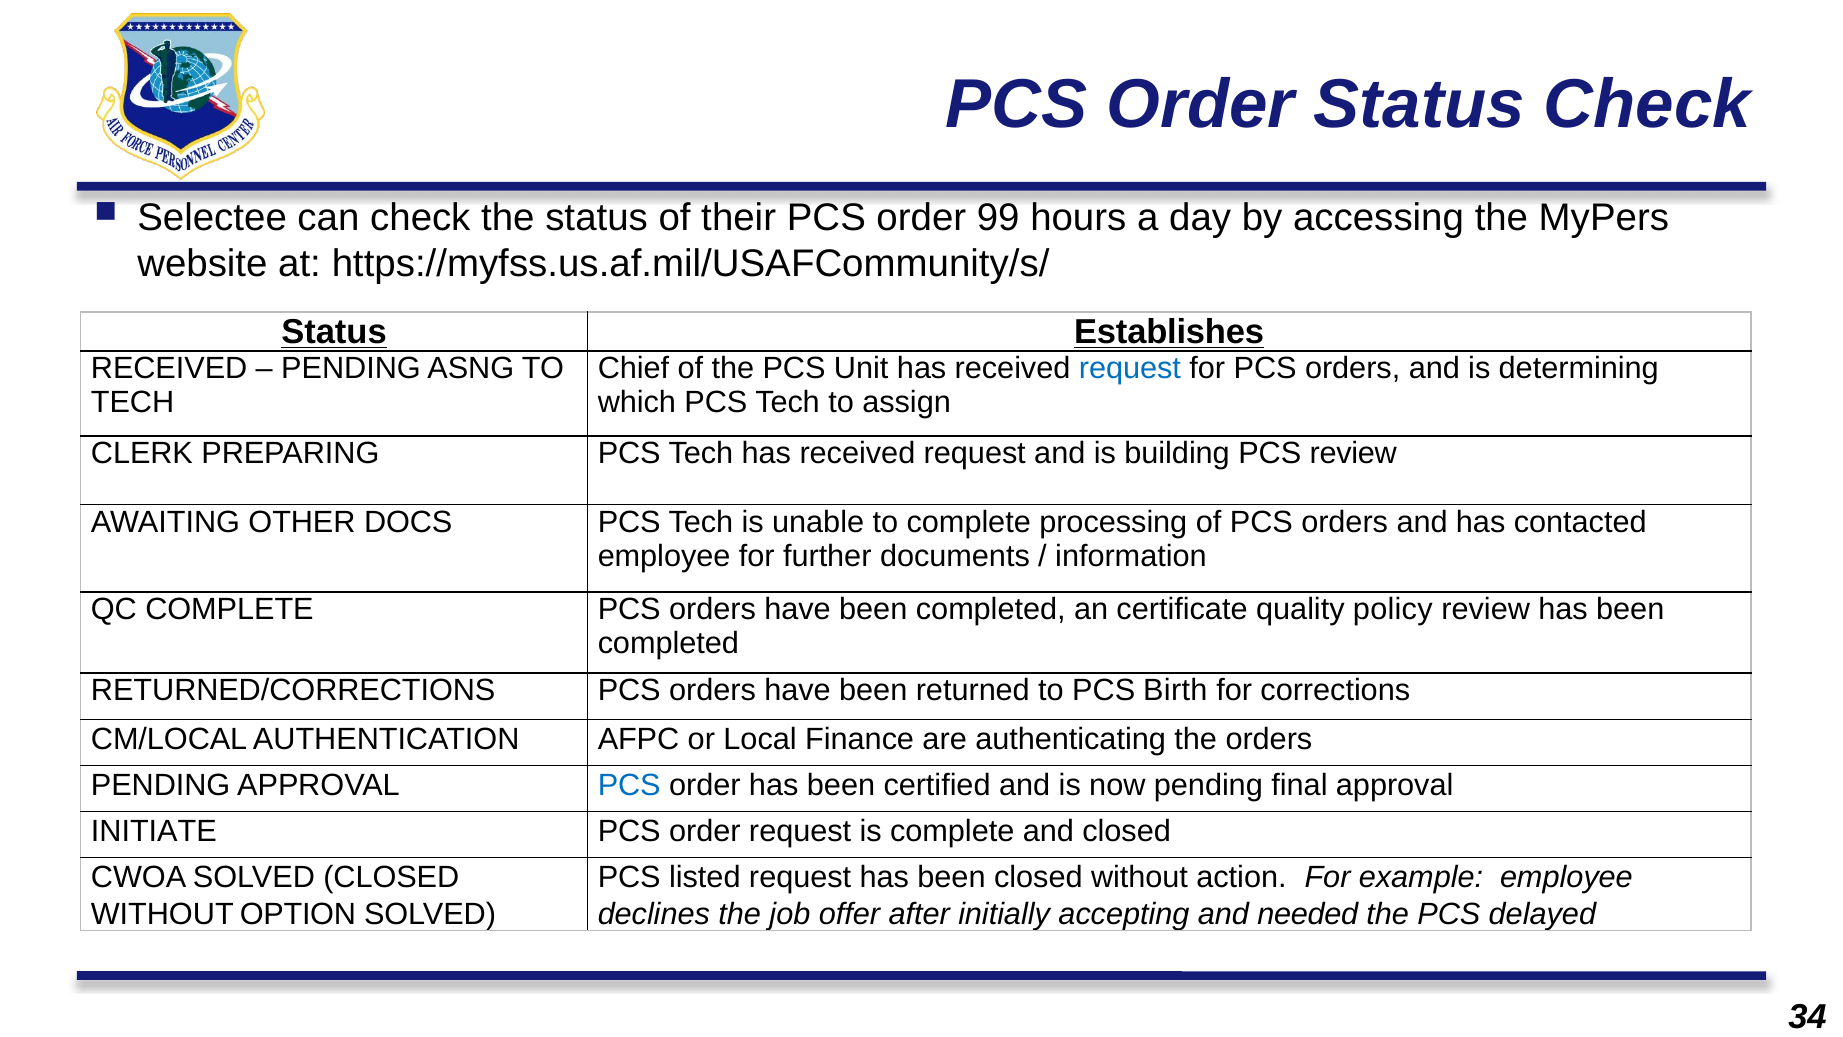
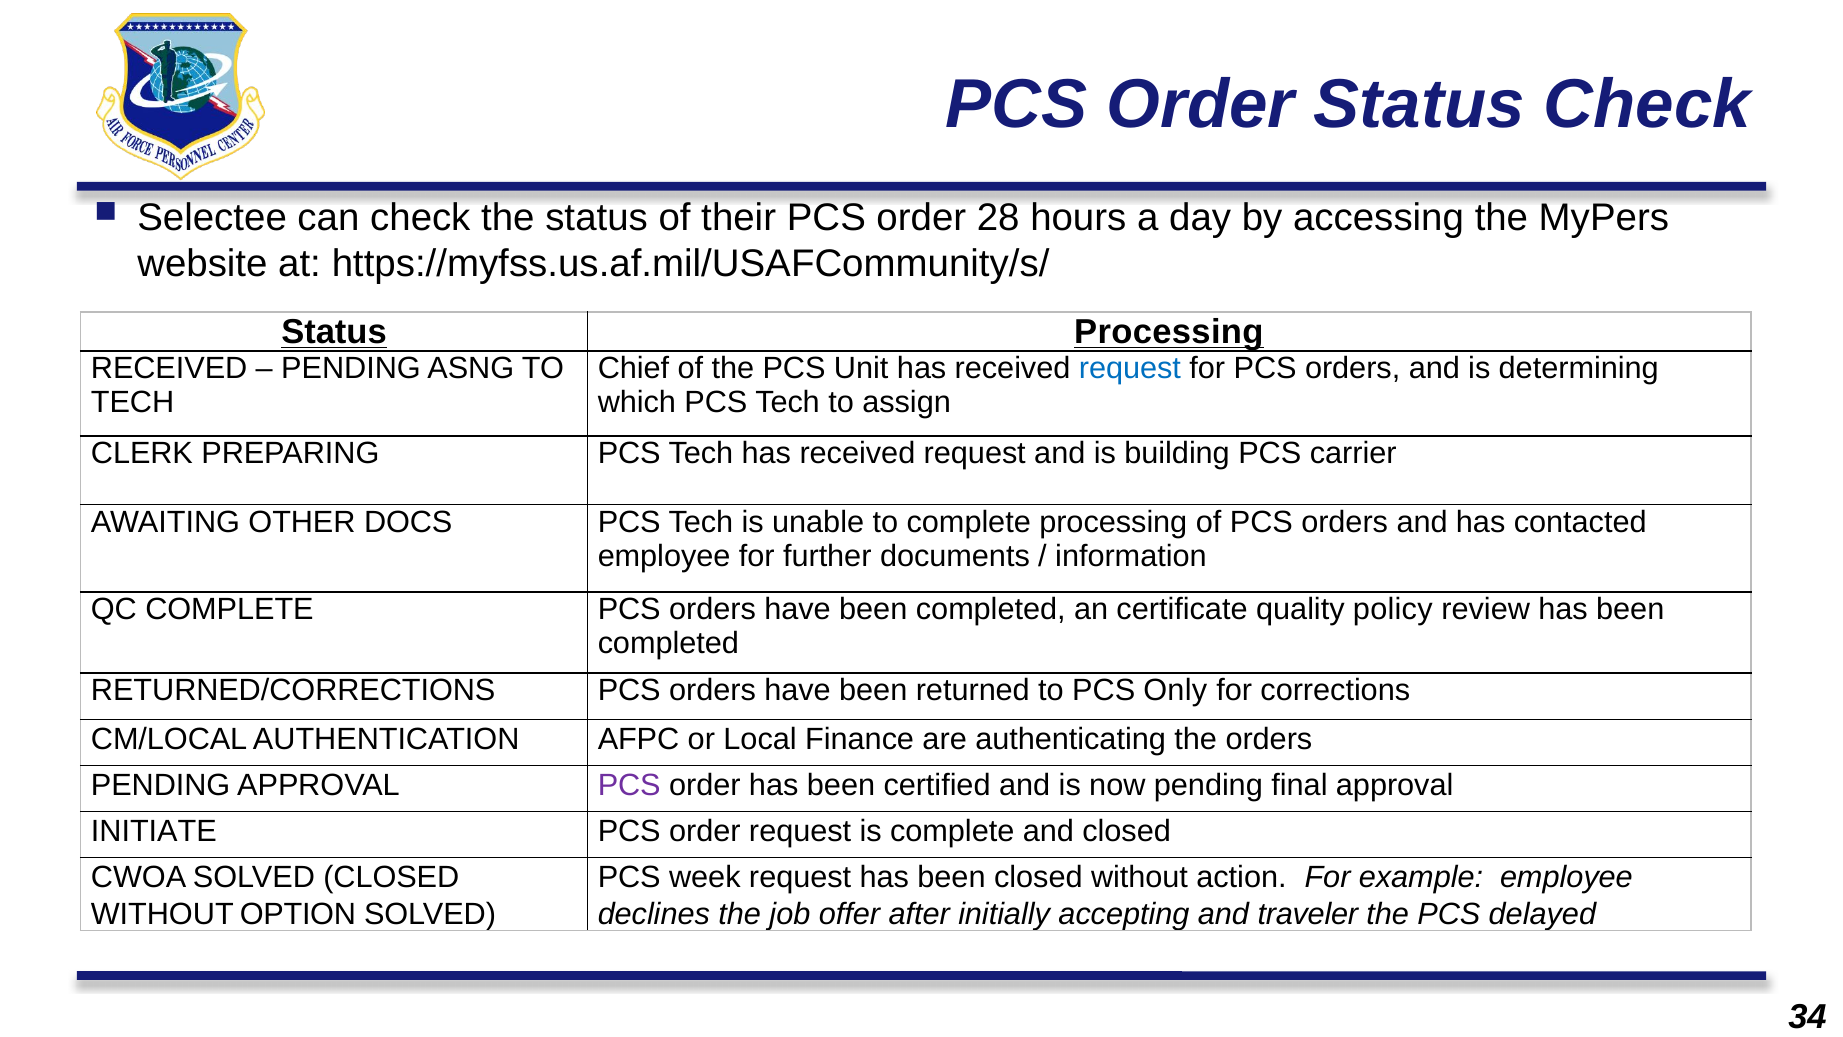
99: 99 -> 28 (998, 217)
Status Establishes: Establishes -> Processing (1169, 332)
PCS review: review -> carrier (1353, 454)
Birth: Birth -> Only (1175, 690)
PCS colour: blue -> purple (629, 785)
listed: listed -> week (705, 877)
needed: needed -> traveler (1308, 914)
